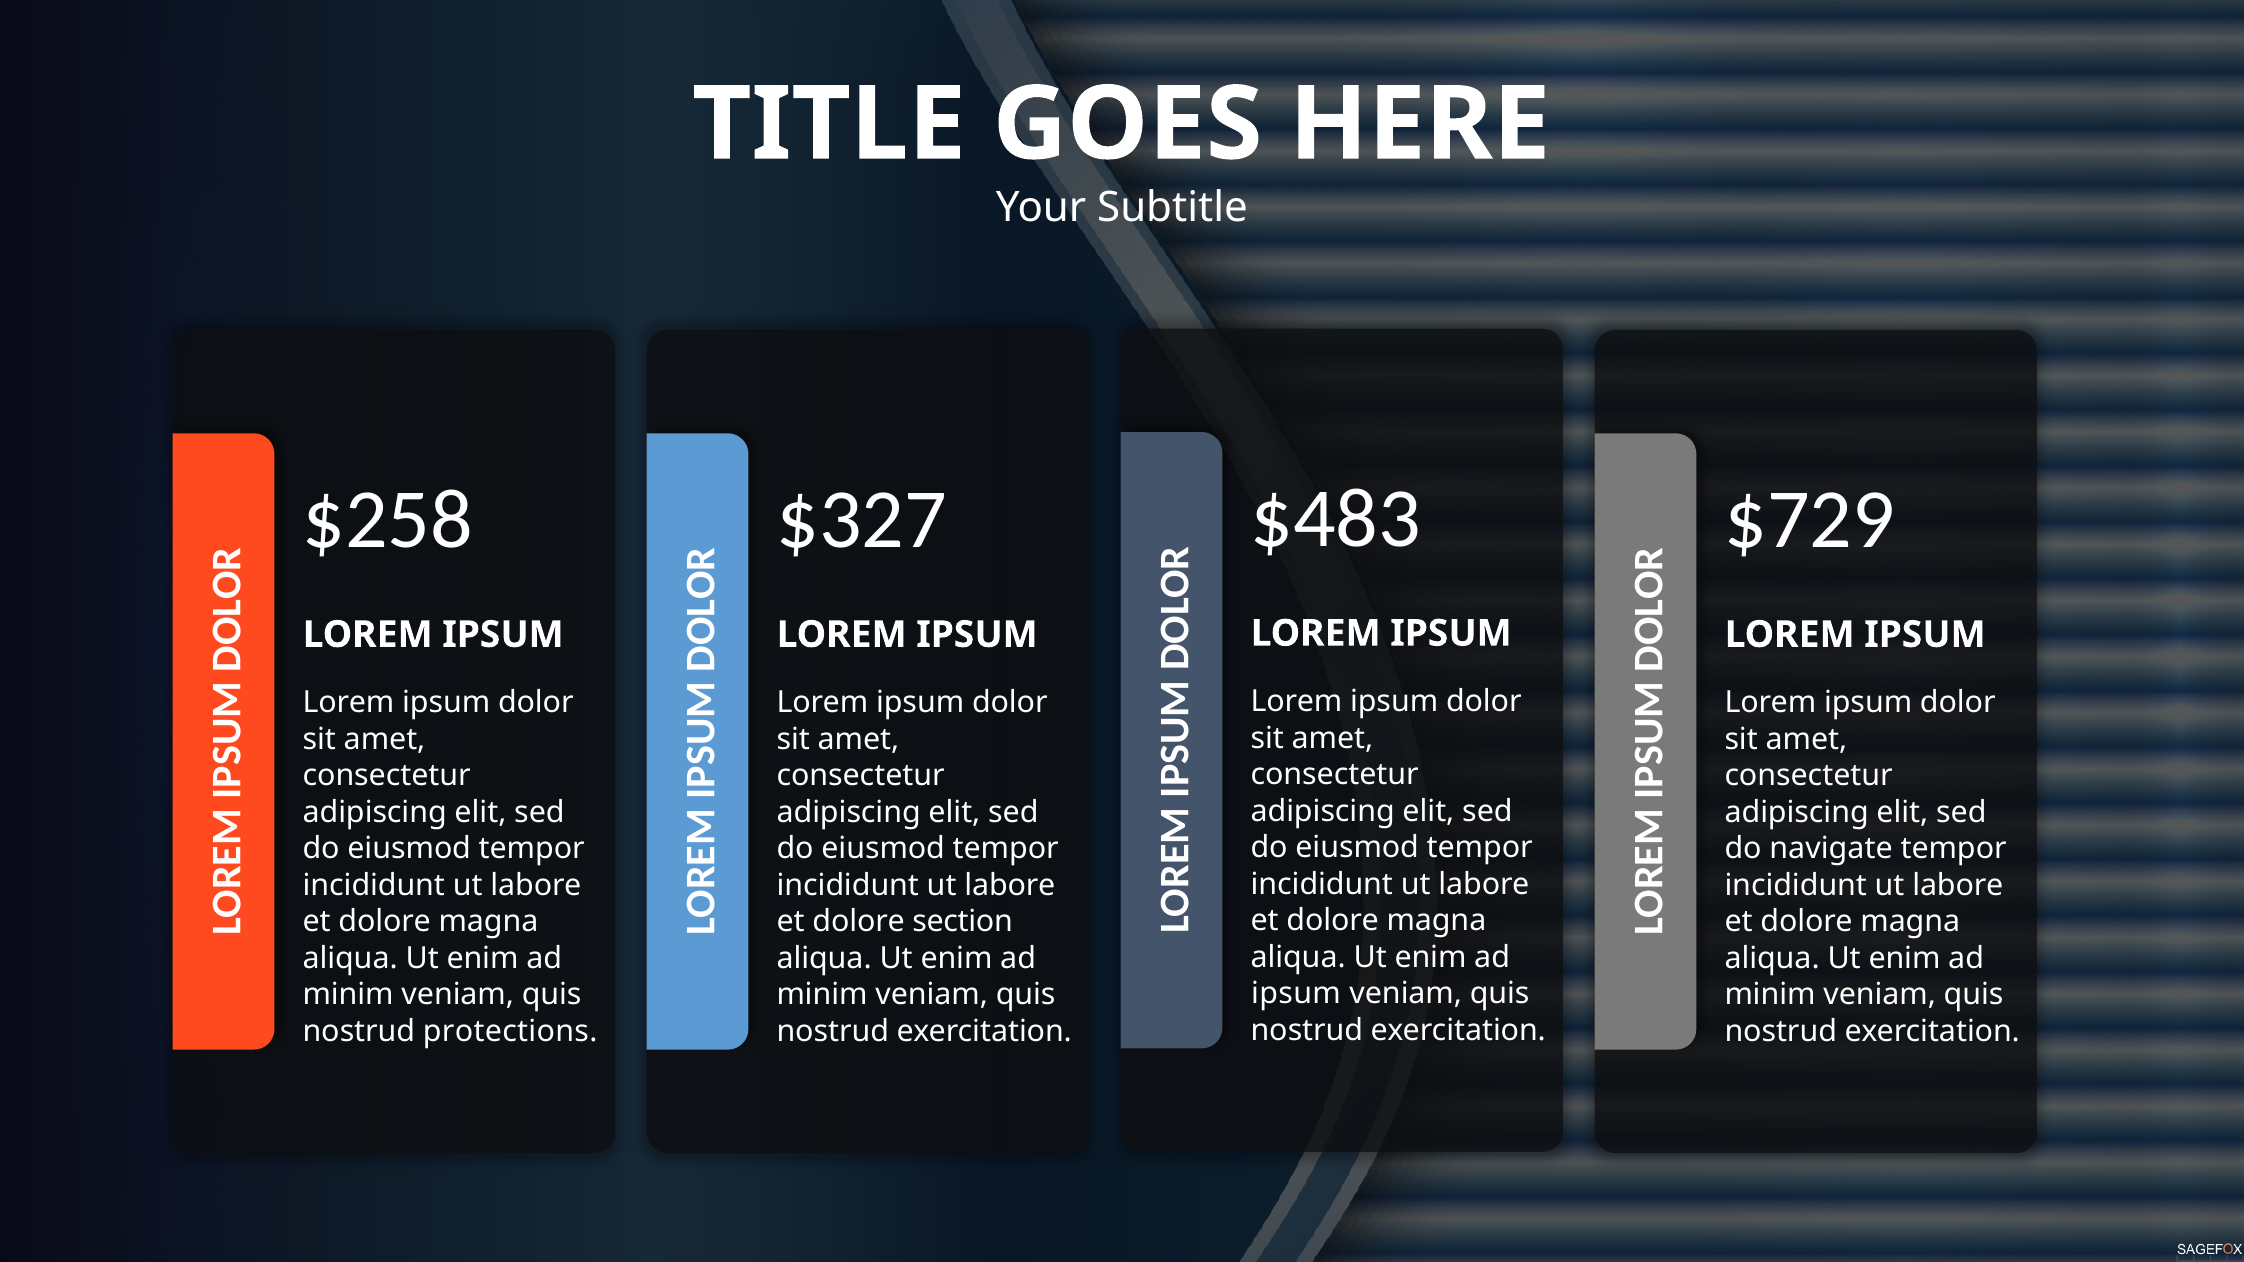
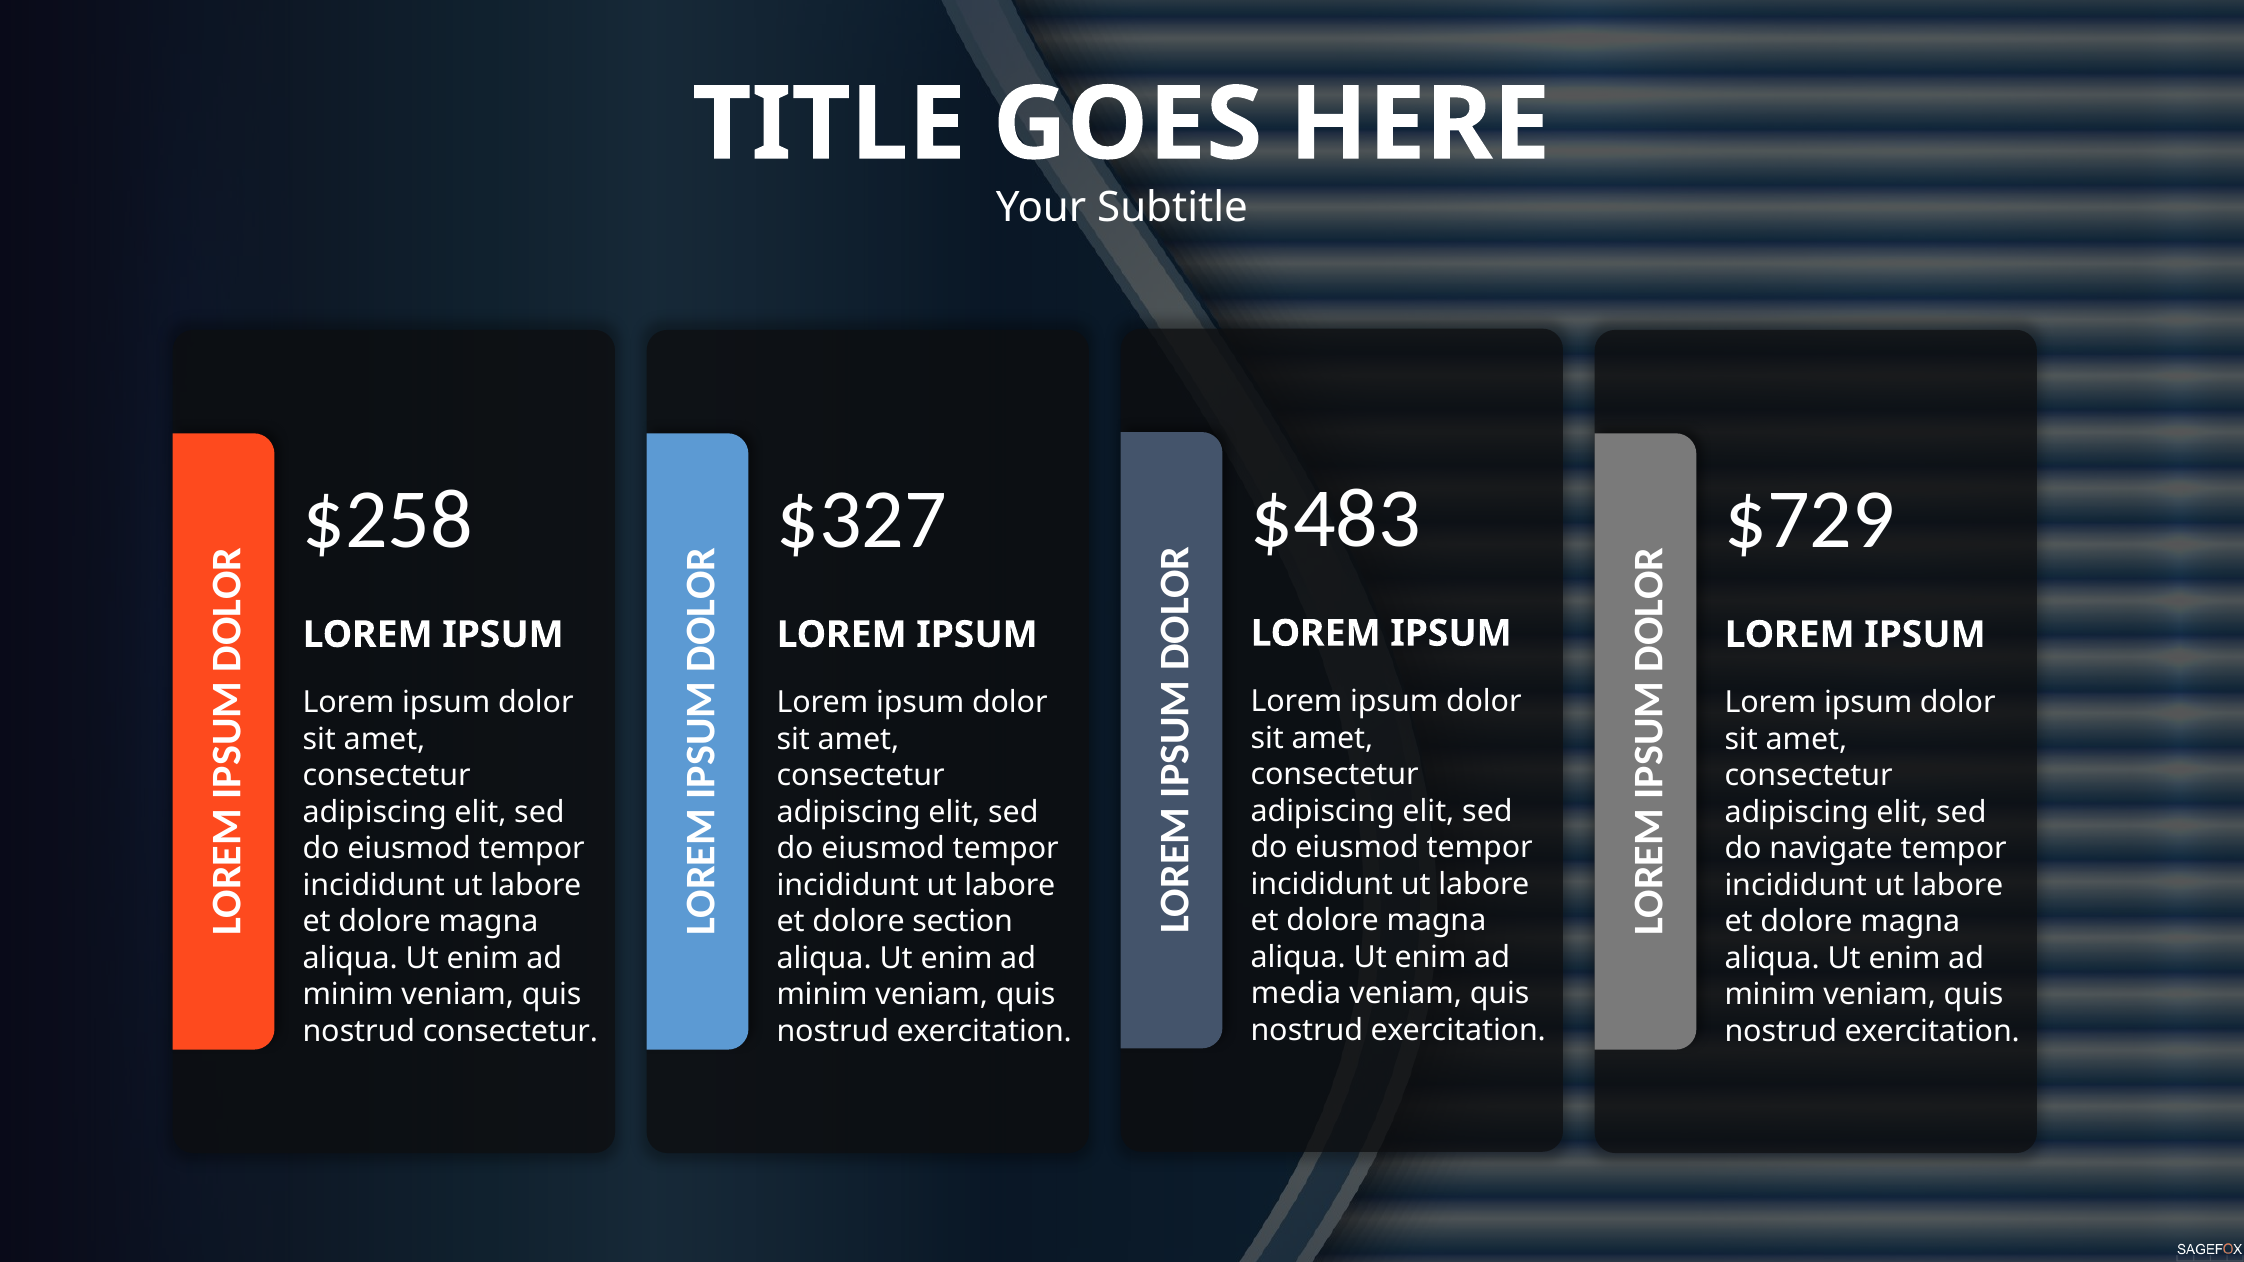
ipsum: ipsum -> media (1296, 994)
nostrud protections: protections -> consectetur (510, 1032)
